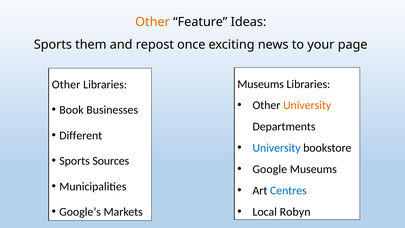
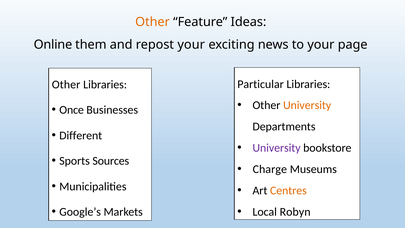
Sports: Sports -> Online (53, 45)
repost once: once -> your (191, 45)
Museums: Museums -> Particular (261, 84)
Book: Book -> Once (72, 110)
University colour: blue -> purple (277, 148)
Google: Google -> Charge (270, 169)
Centres colour: blue -> orange (288, 190)
